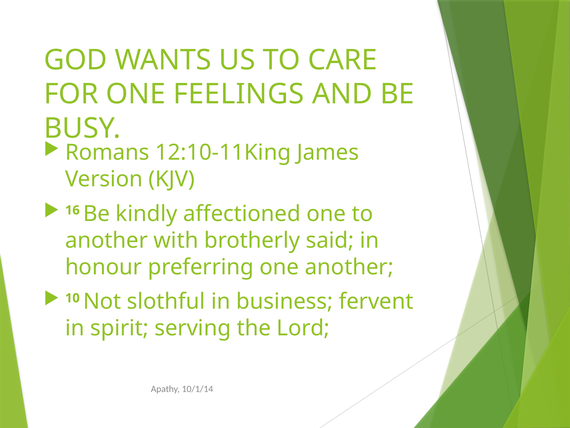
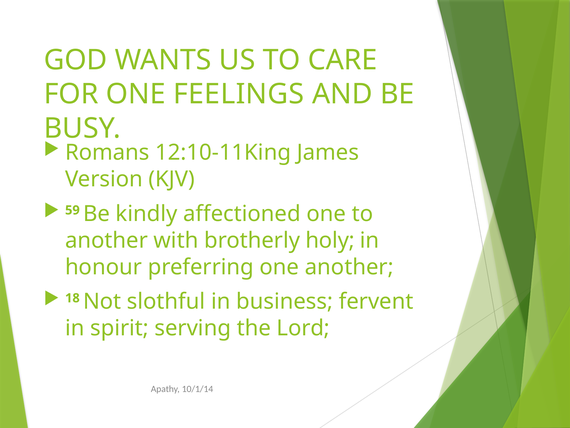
16: 16 -> 59 (72, 210)
said: said -> holy (330, 240)
10: 10 -> 18 (72, 298)
